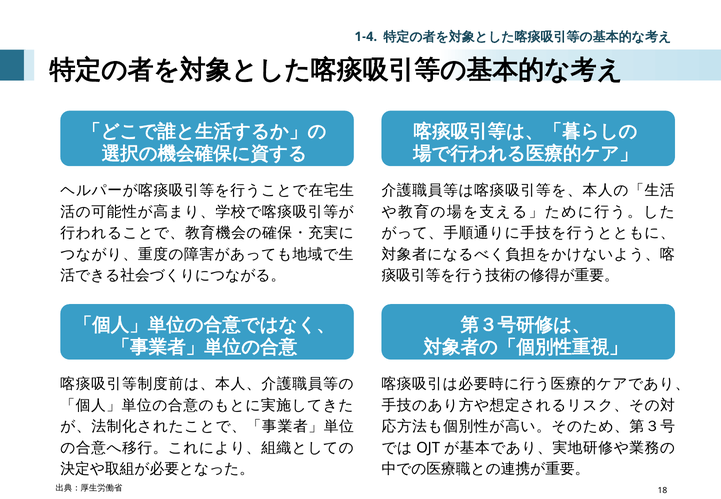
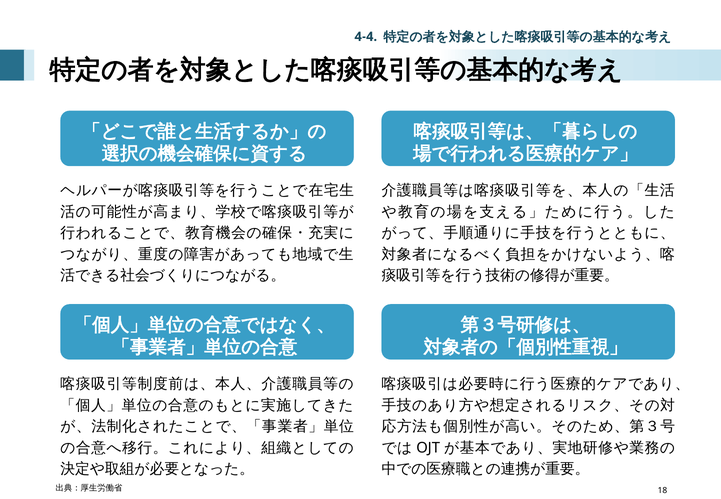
1-4: 1-4 -> 4-4 (366, 37)
